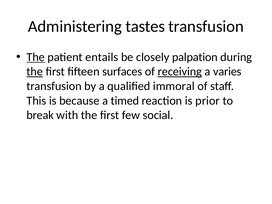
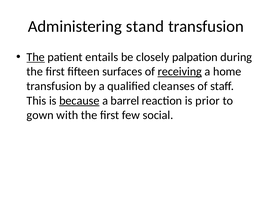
tastes: tastes -> stand (145, 26)
the underline: present -> none (35, 72)
varies: varies -> home (227, 72)
immoral: immoral -> cleanses (174, 86)
because underline: none -> present (79, 101)
timed: timed -> barrel (125, 101)
break: break -> gown (40, 115)
